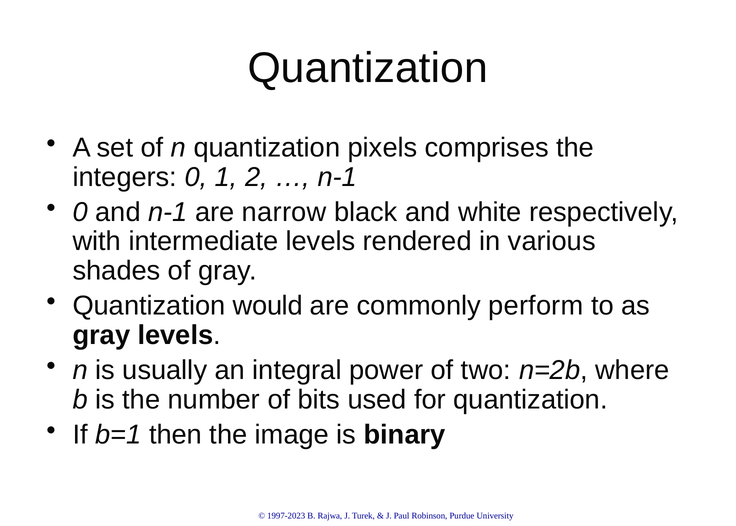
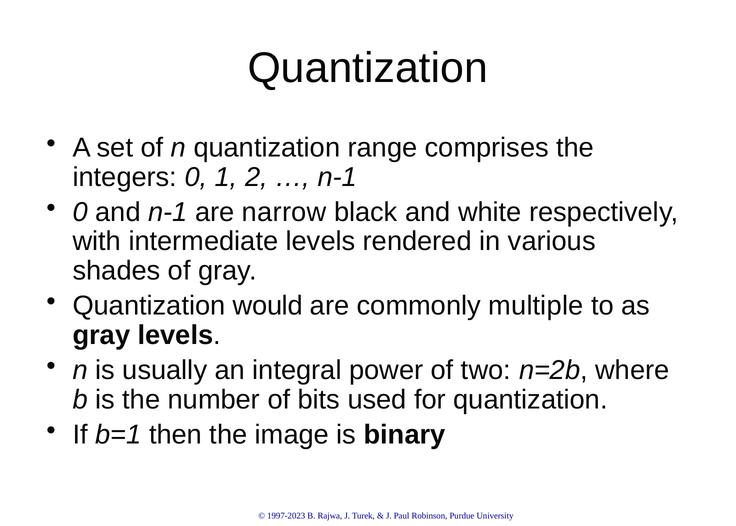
pixels: pixels -> range (383, 148)
perform: perform -> multiple (536, 306)
